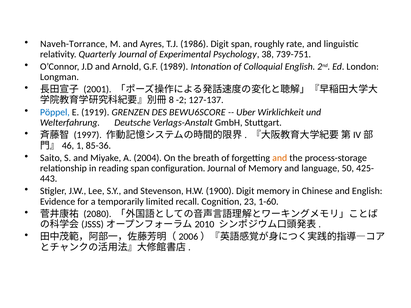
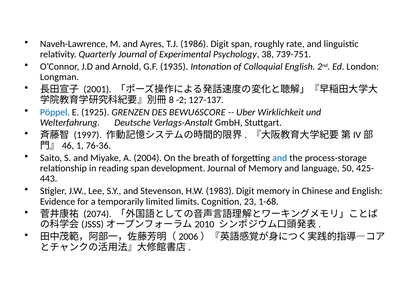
Naveh-Torrance: Naveh-Torrance -> Naveh-Lawrence (74, 44)
1989: 1989 -> 1935 (174, 67)
1919: 1919 -> 1925 (95, 112)
85-36: 85-36 -> 76-36 (98, 146)
and colour: orange -> blue (280, 158)
configuration: configuration -> development (178, 168)
1900: 1900 -> 1983 (220, 191)
recall: recall -> limits (188, 202)
1-60: 1-60 -> 1-68 (269, 202)
2080: 2080 -> 2074 (97, 214)
